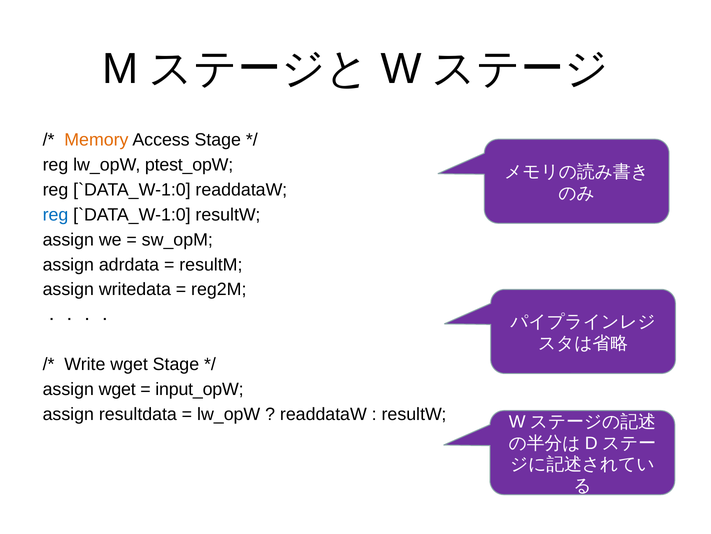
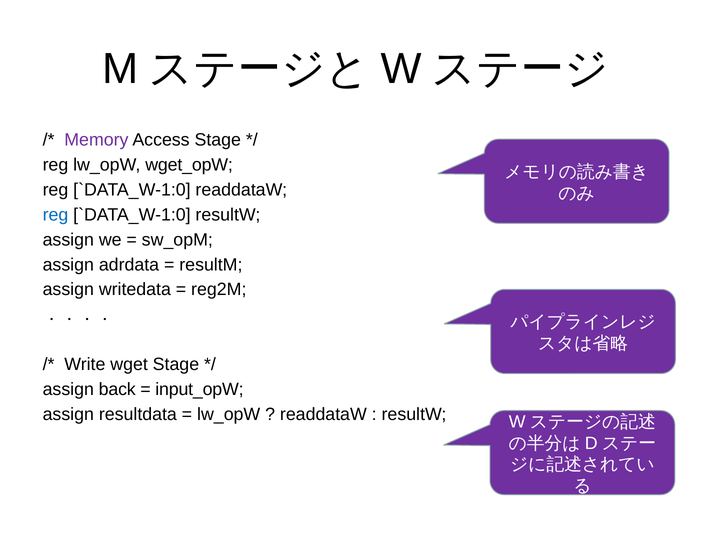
Memory colour: orange -> purple (96, 140)
ptest_opW: ptest_opW -> wget_opW (189, 165)
assign wget: wget -> back (117, 389)
